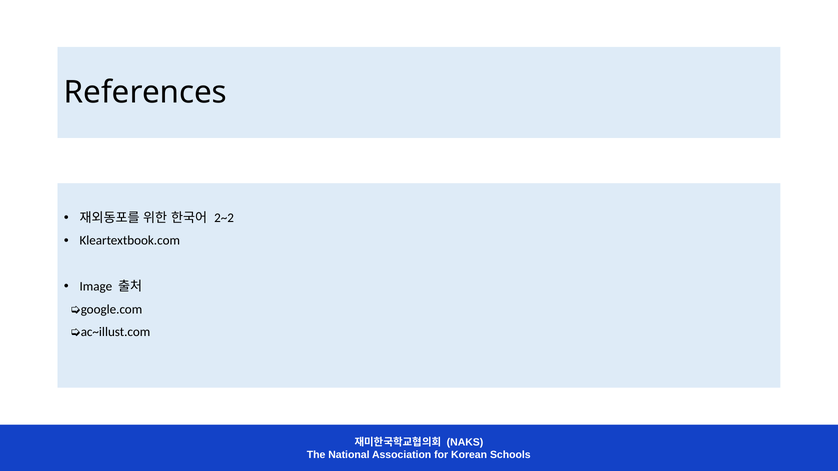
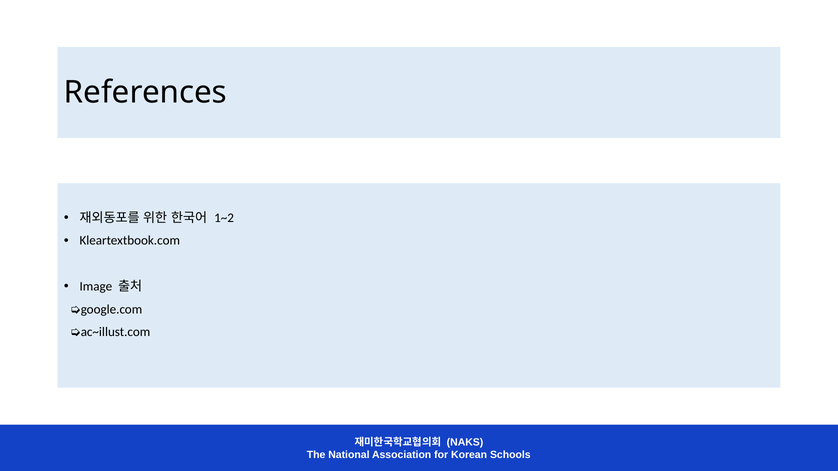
2~2: 2~2 -> 1~2 (224, 218)
